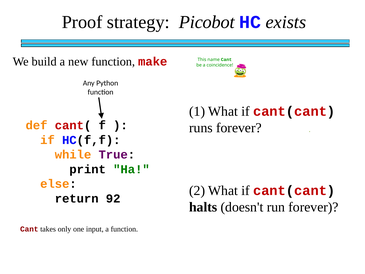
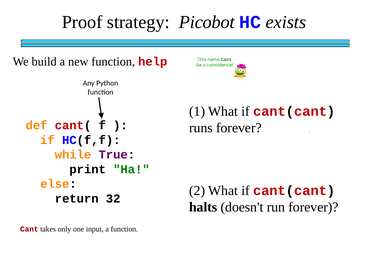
make: make -> help (153, 62)
92: 92 -> 32 (113, 198)
